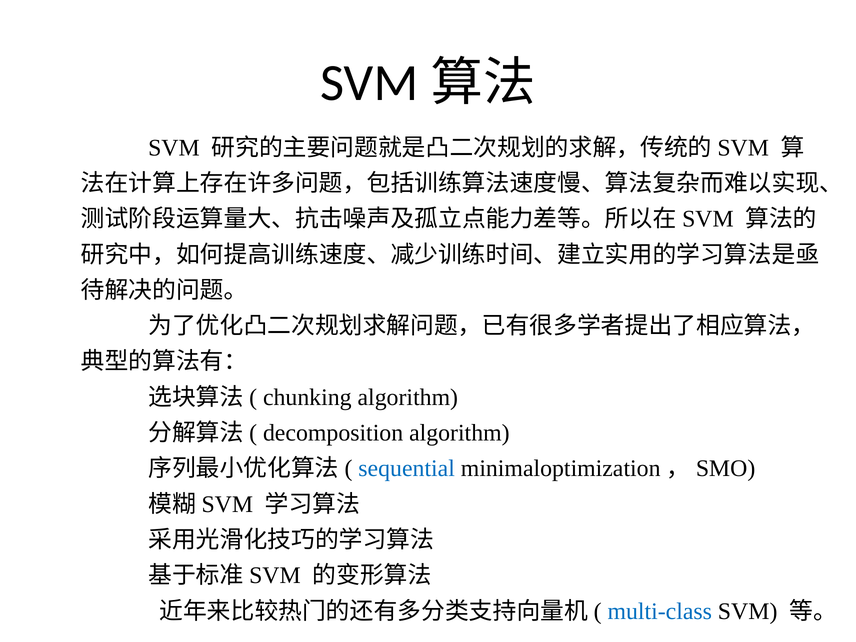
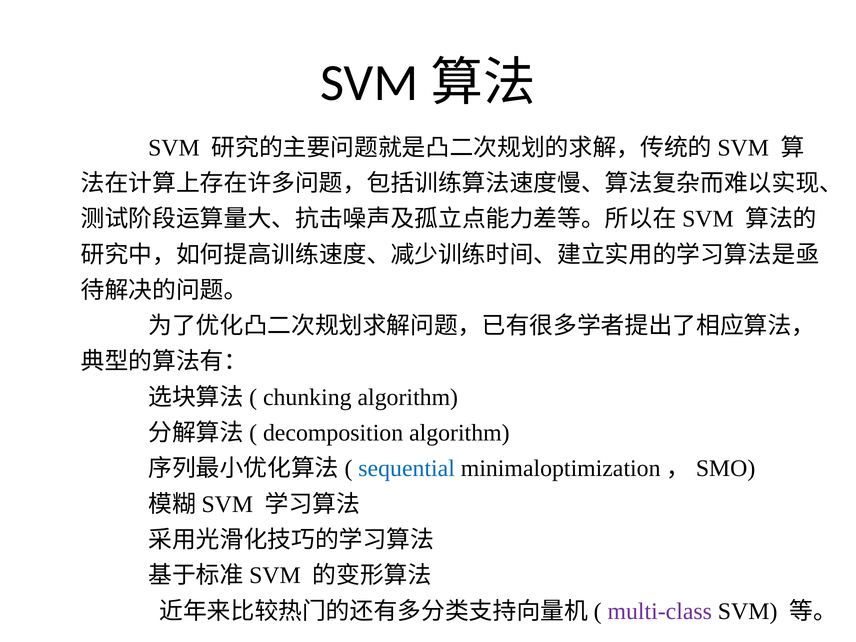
multi-class colour: blue -> purple (660, 611)
